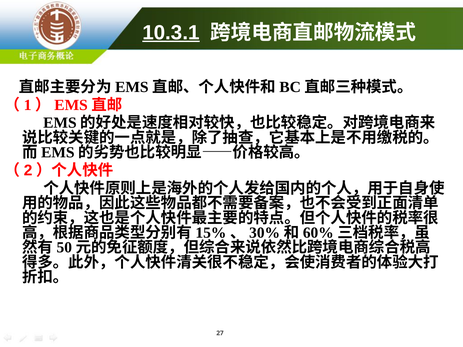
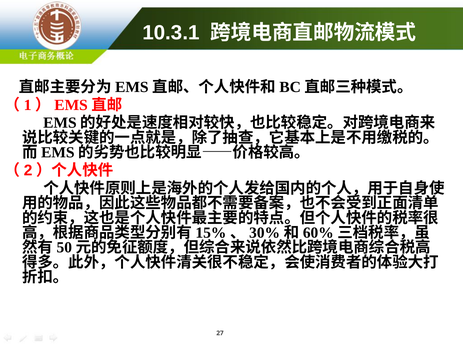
10.3.1 underline: present -> none (171, 33)
